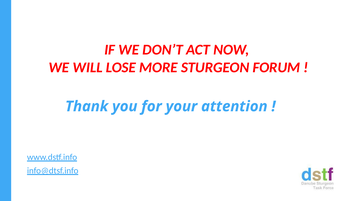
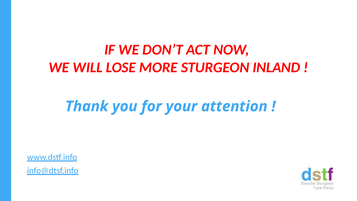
FORUM: FORUM -> INLAND (276, 67)
